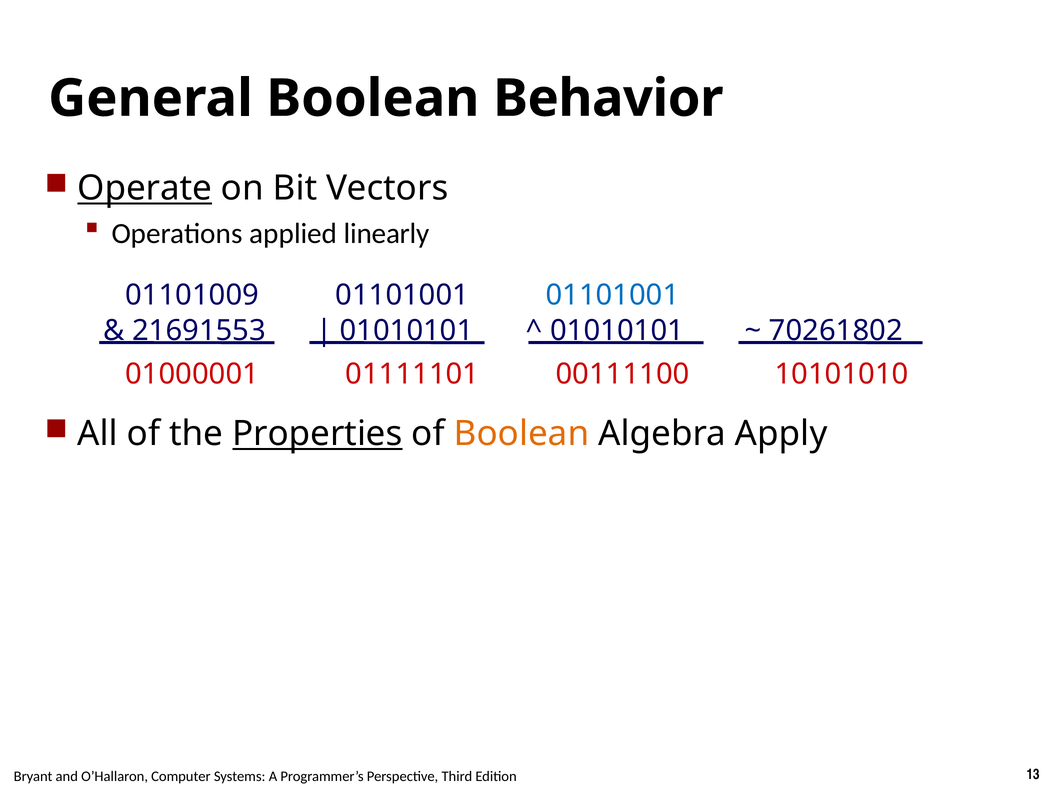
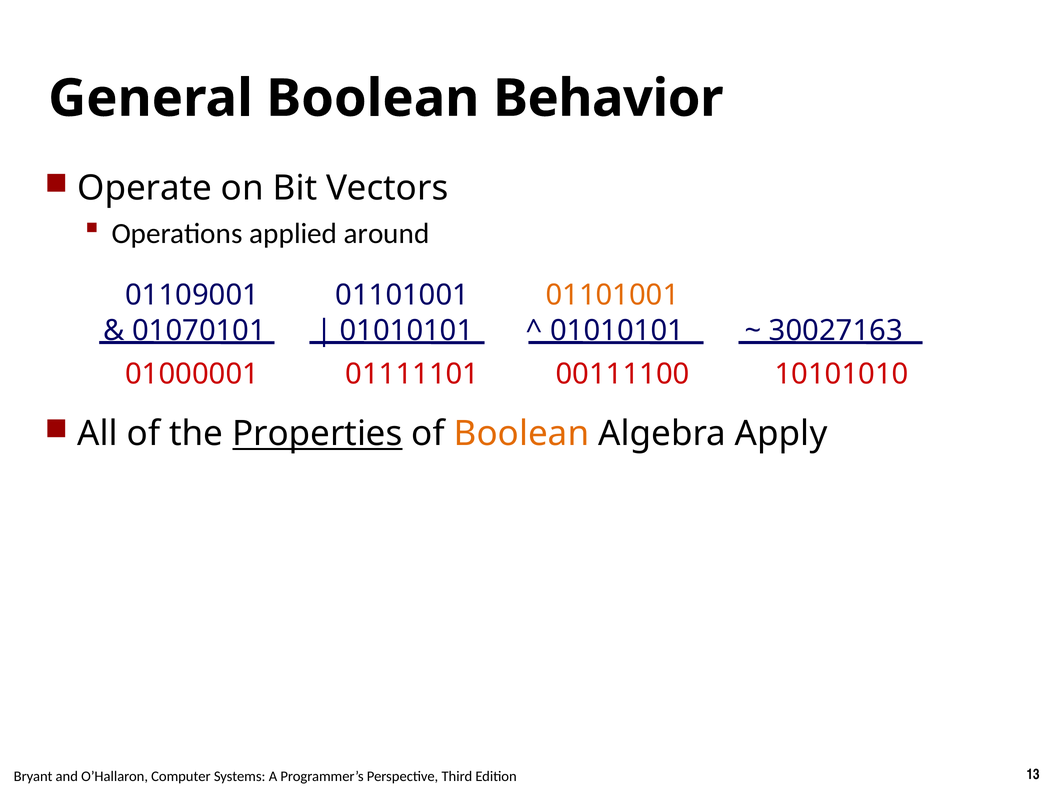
Operate underline: present -> none (145, 188)
linearly: linearly -> around (387, 234)
01101009: 01101009 -> 01109001 (192, 295)
01101001 colour: blue -> orange (612, 295)
21691553: 21691553 -> 01070101 (199, 330)
70261802: 70261802 -> 30027163 (836, 330)
